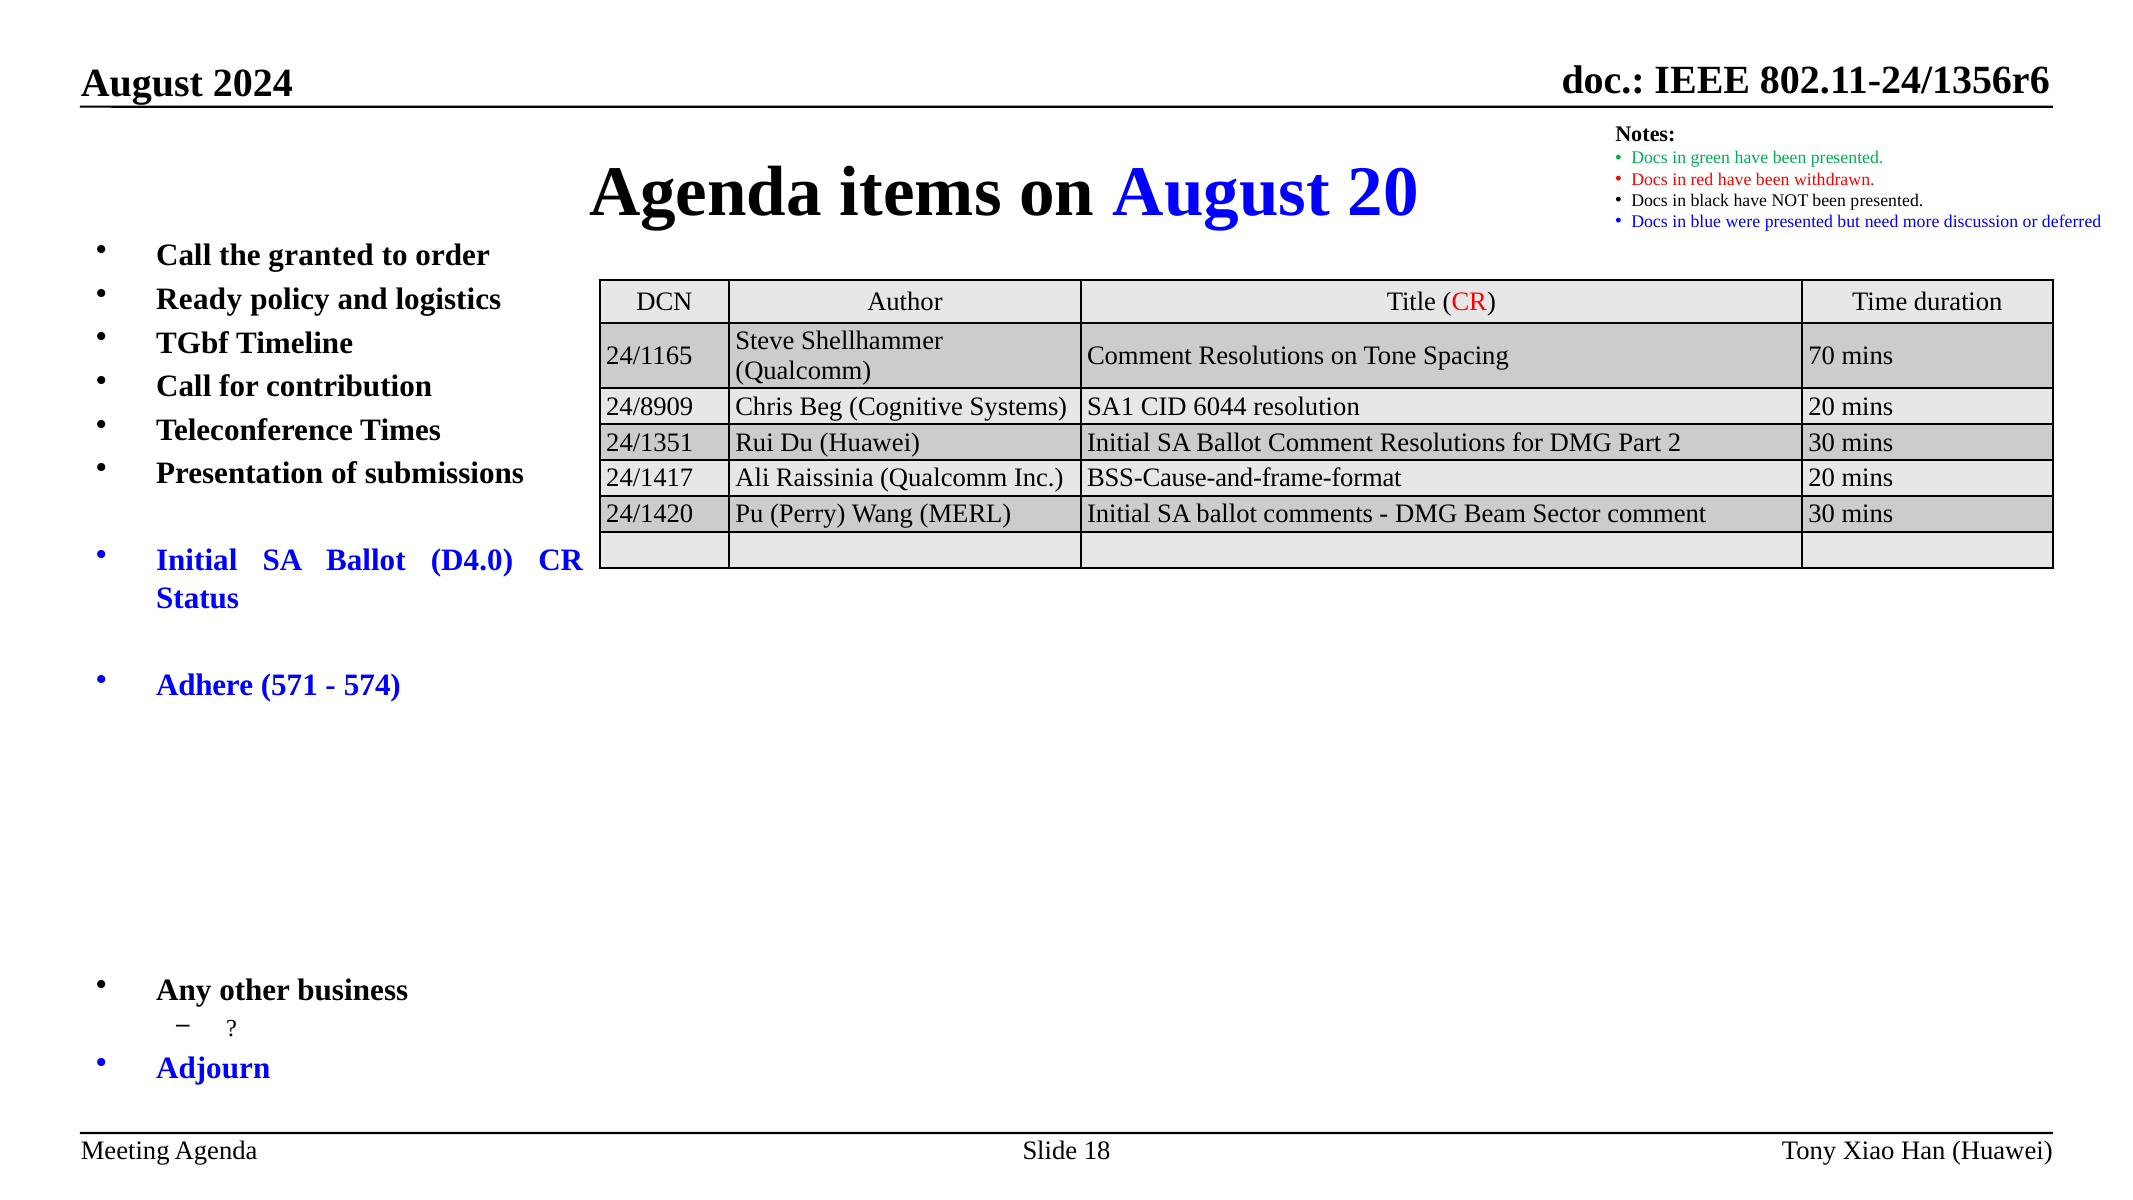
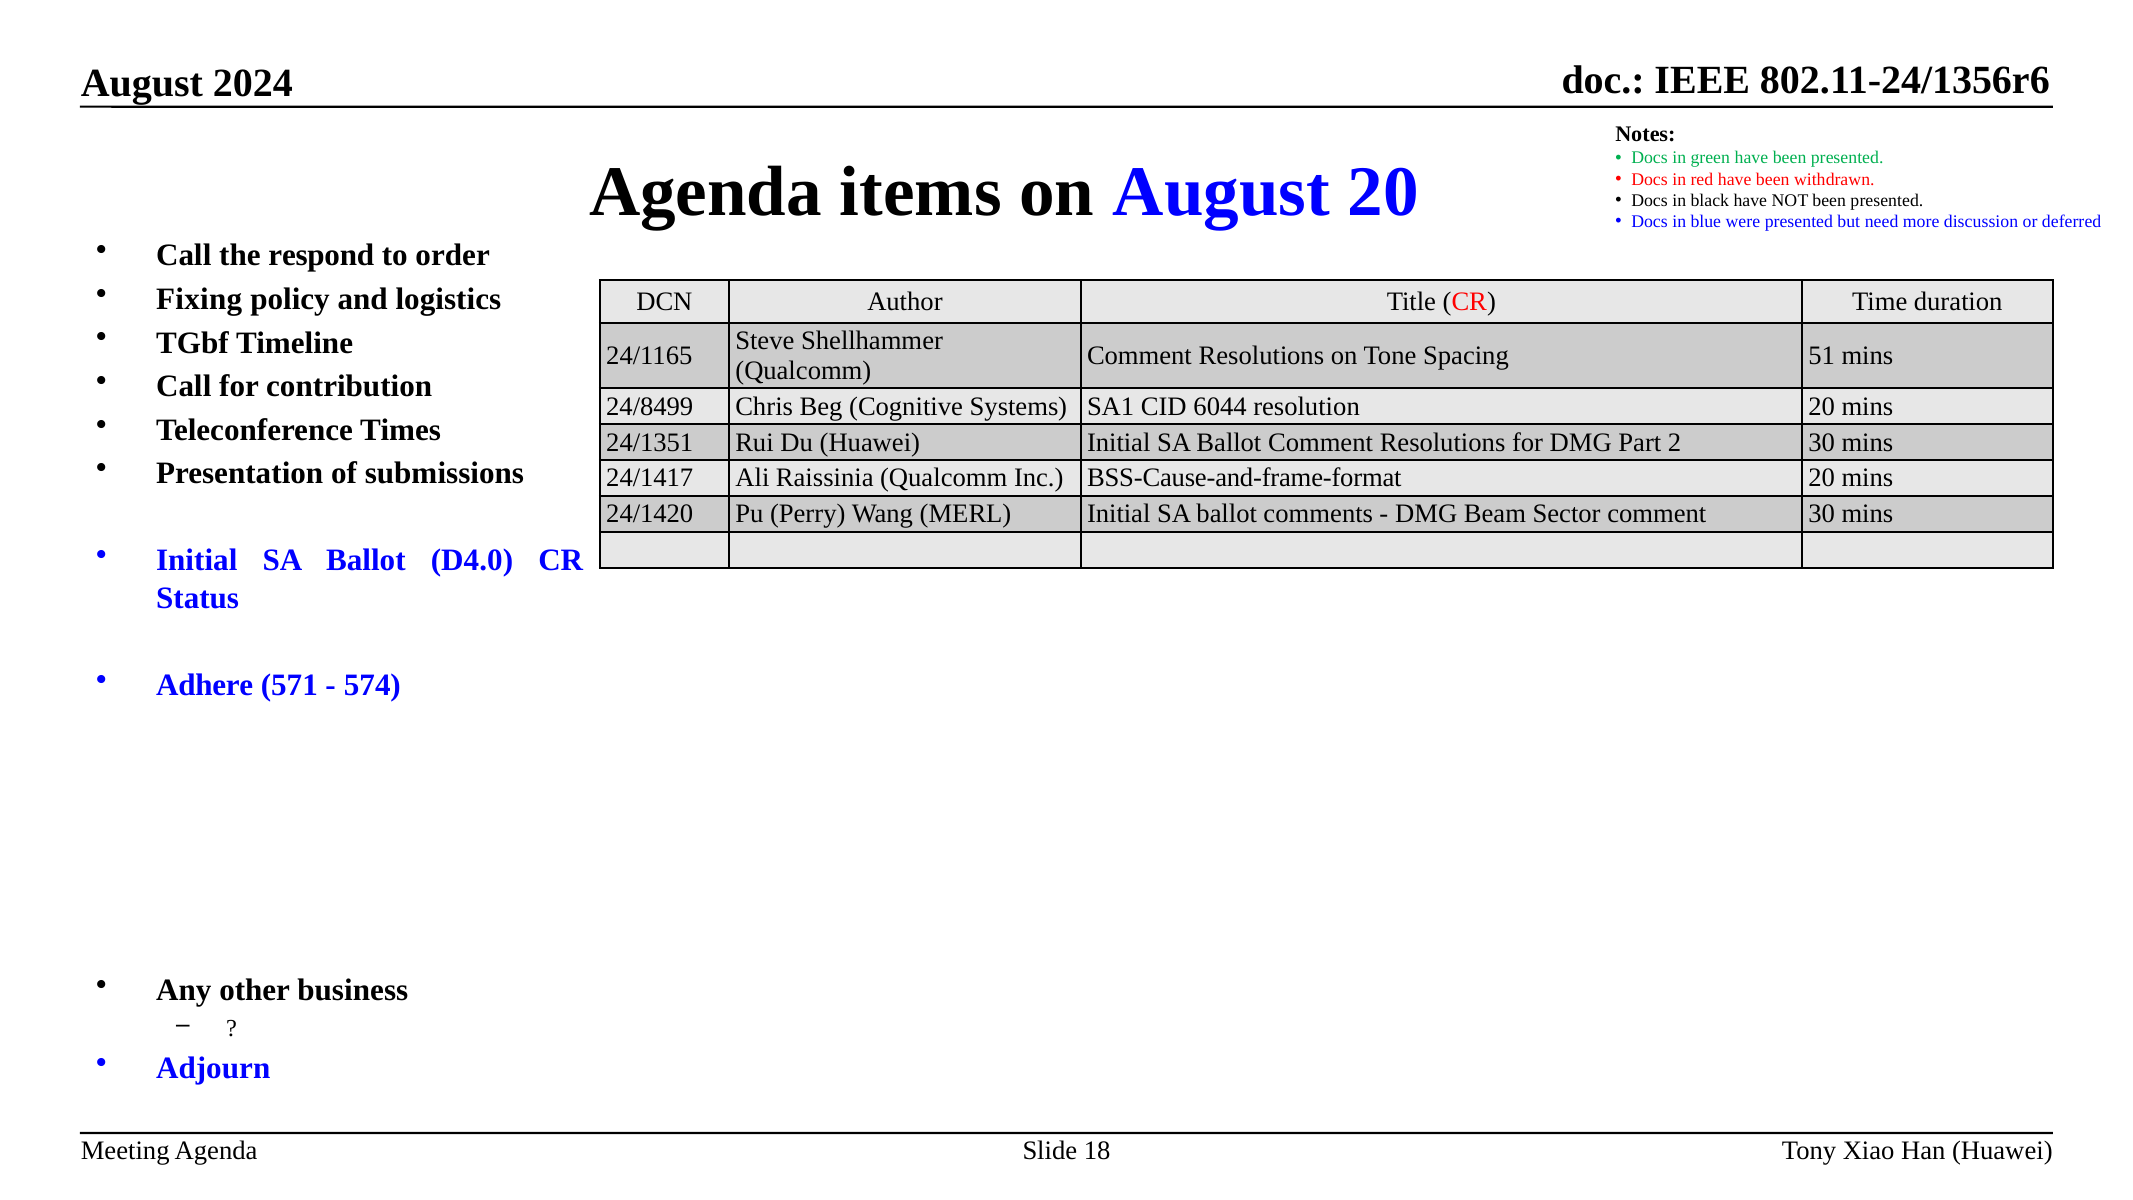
granted: granted -> respond (321, 256)
Ready: Ready -> Fixing (199, 299)
70: 70 -> 51 (1822, 356)
24/8909: 24/8909 -> 24/8499 (650, 406)
